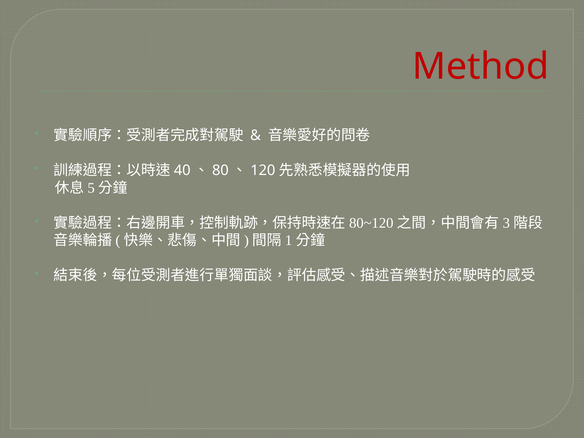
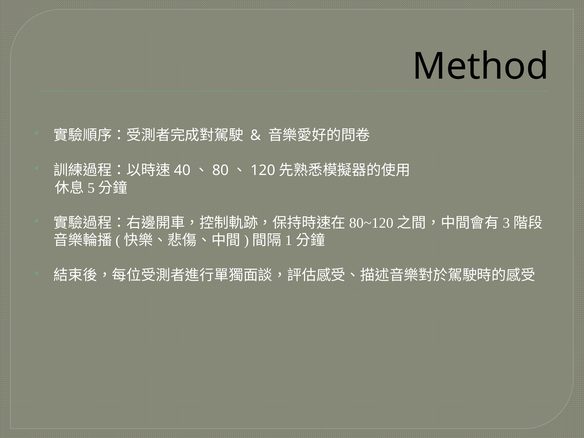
Method colour: red -> black (481, 67)
